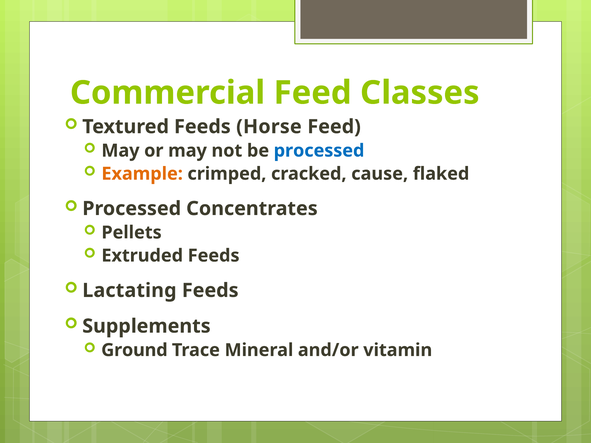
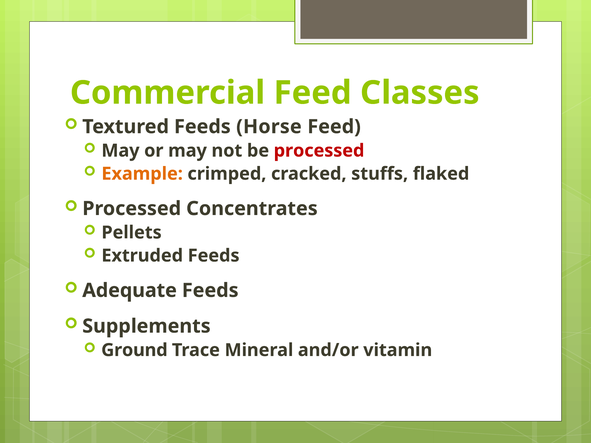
processed colour: blue -> red (319, 151)
cause: cause -> stuffs (380, 174)
Lactating: Lactating -> Adequate (130, 291)
